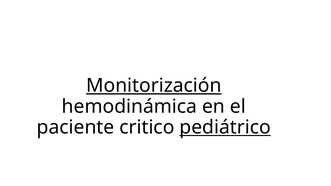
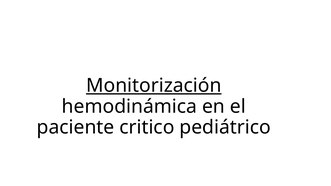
pediátrico underline: present -> none (225, 127)
